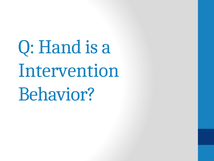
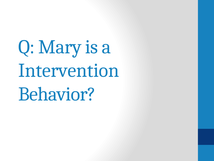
Hand: Hand -> Mary (60, 47)
